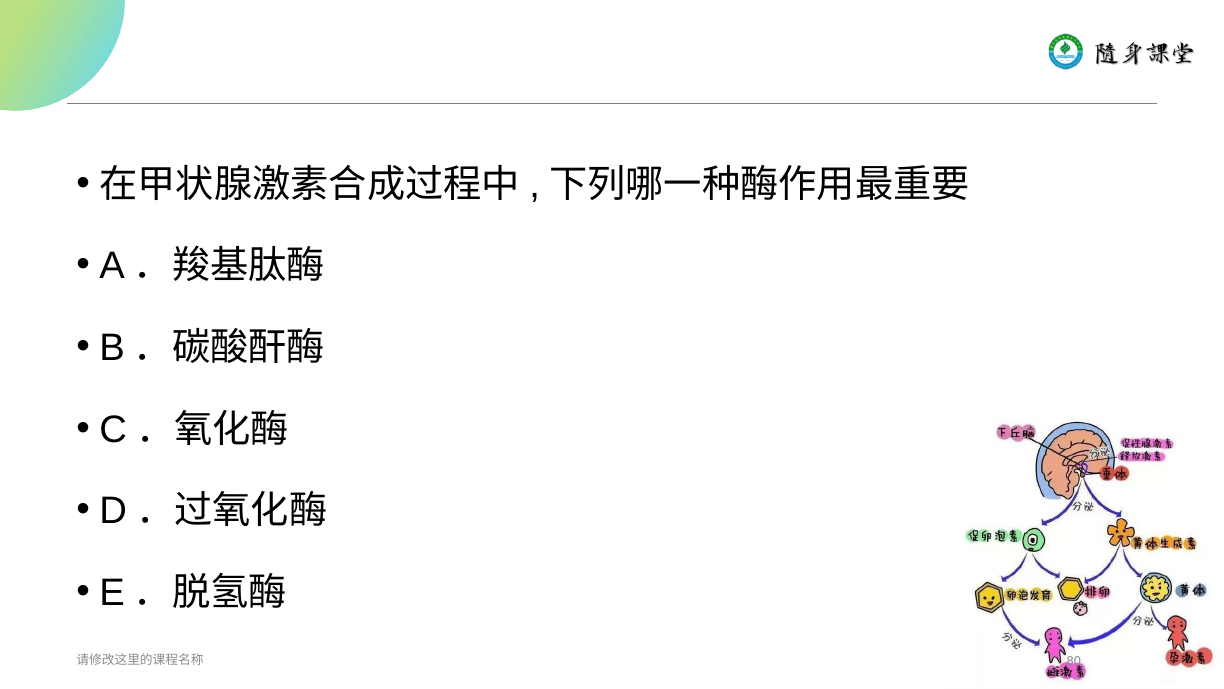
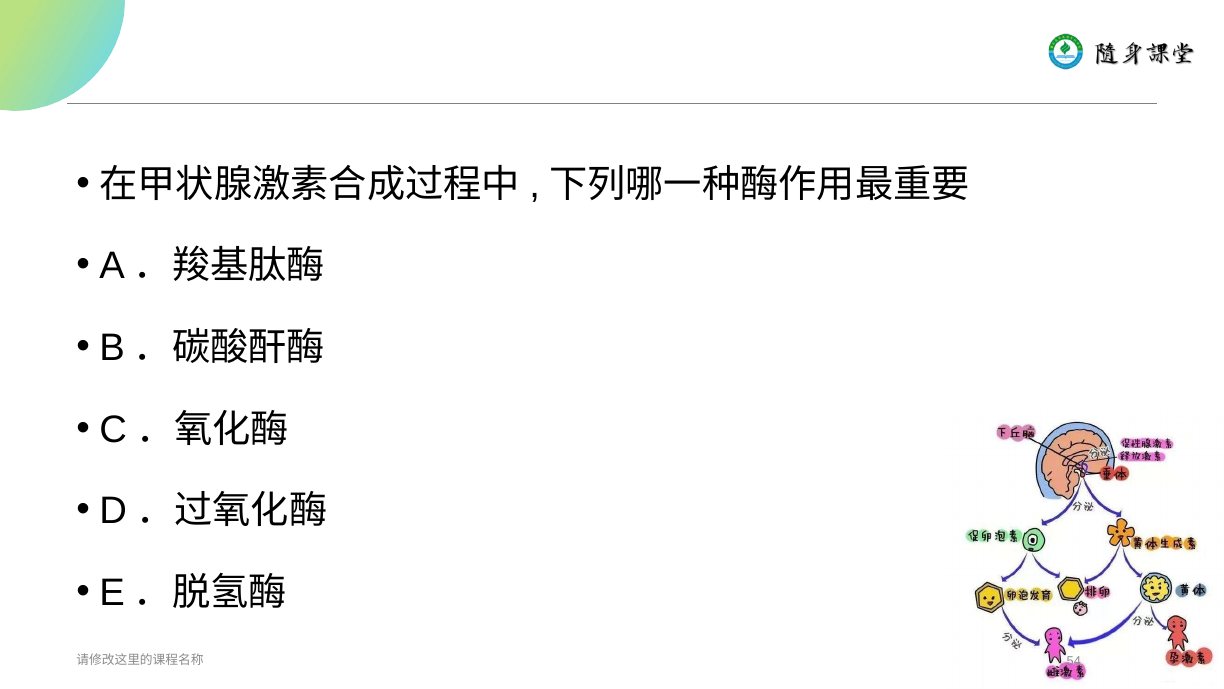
80: 80 -> 54 (1074, 661)
